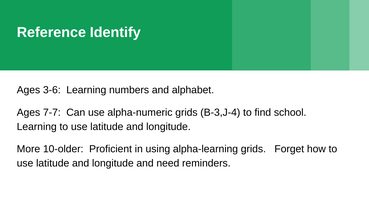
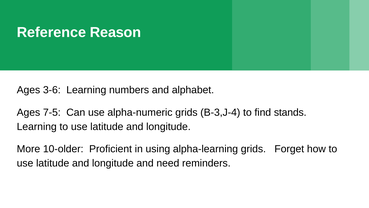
Identify: Identify -> Reason (116, 32)
7-7: 7-7 -> 7-5 (52, 112)
school: school -> stands (290, 112)
